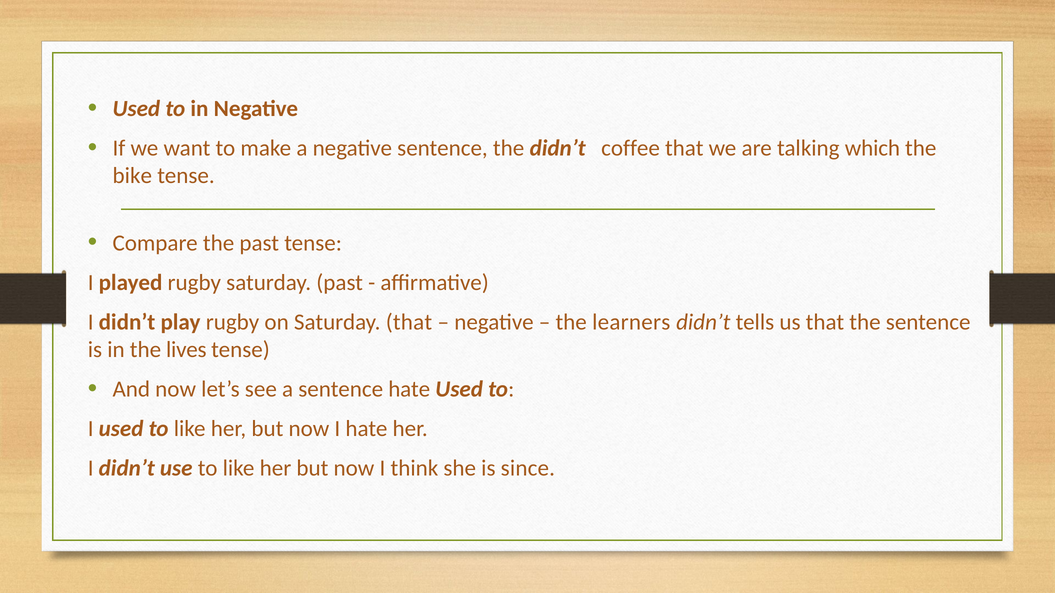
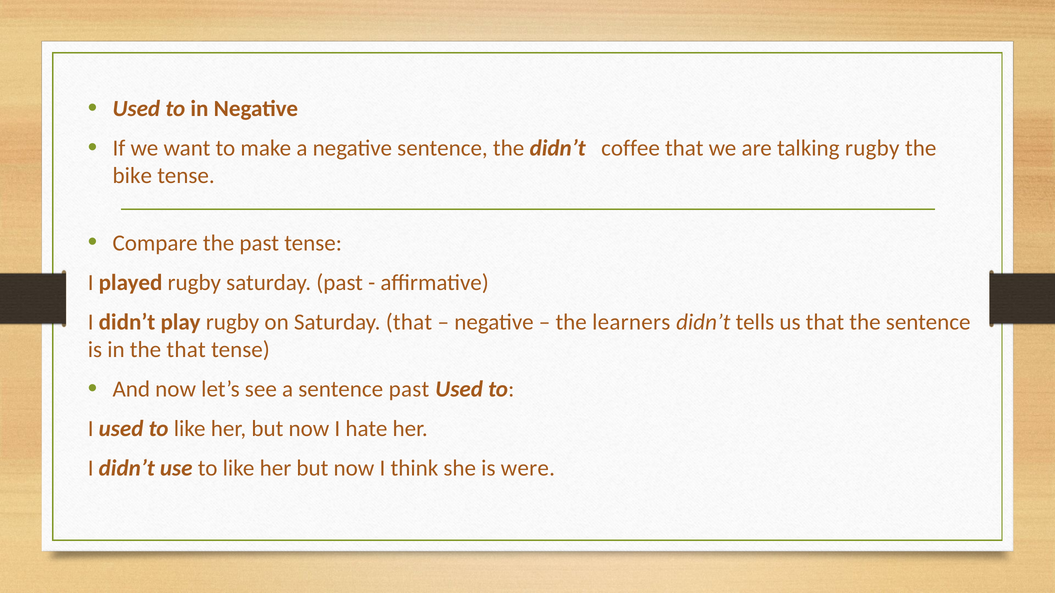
talking which: which -> rugby (872, 148)
the lives: lives -> that (186, 350)
sentence hate: hate -> past (409, 389)
since: since -> were (528, 469)
